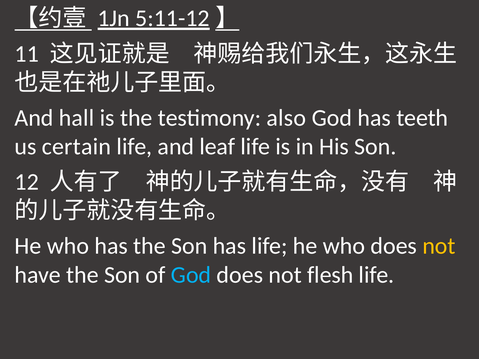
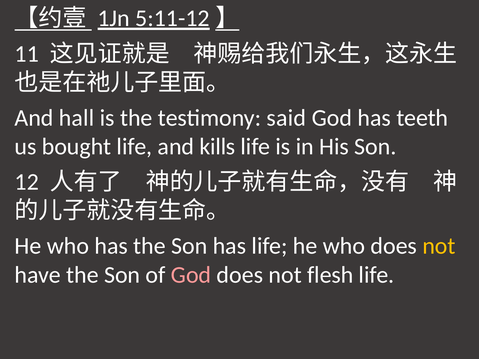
also: also -> said (286, 118)
certain: certain -> bought (77, 147)
leaf: leaf -> kills (217, 147)
God colour: light blue -> pink (191, 275)
